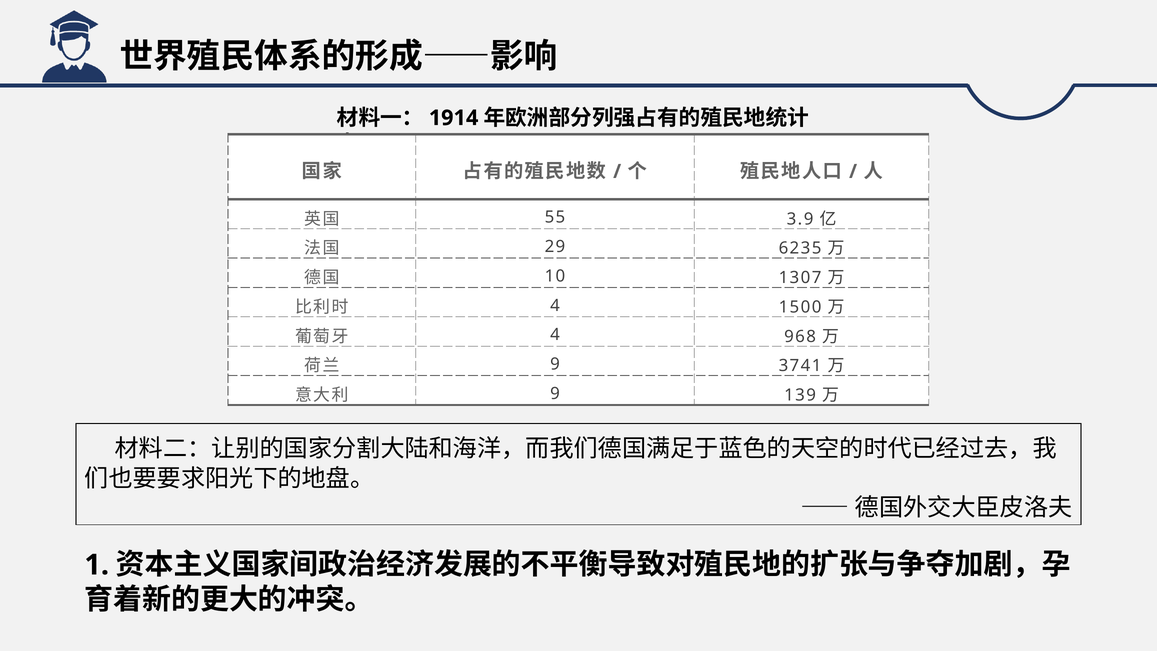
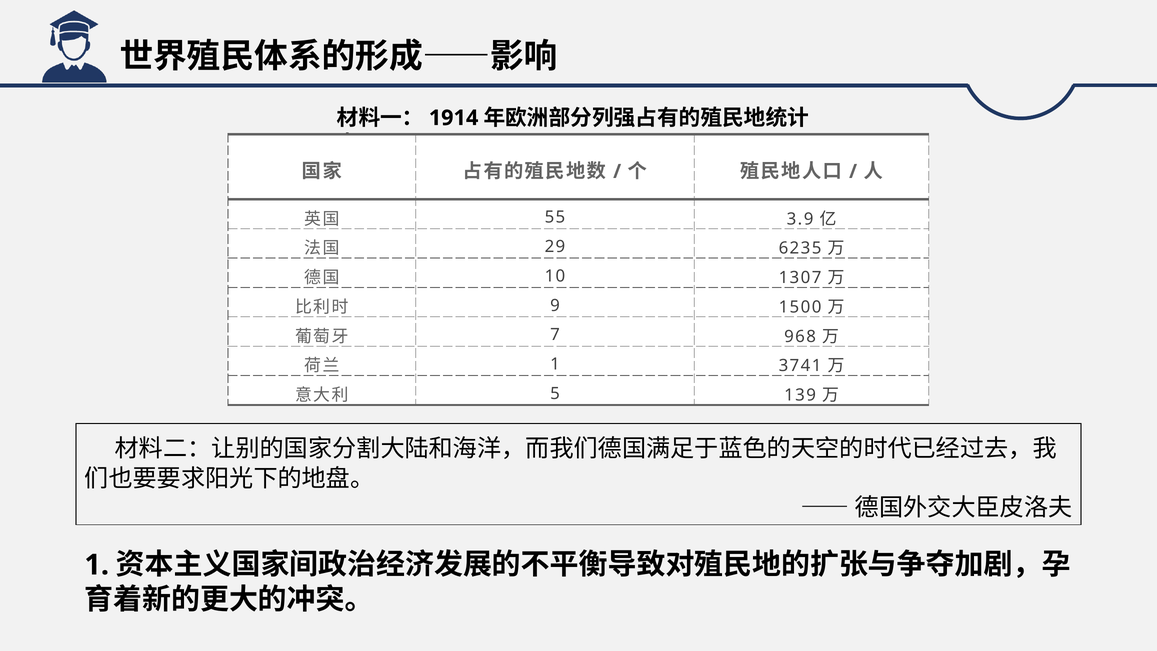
4: 4 -> 9 (555, 305)
4: 4 -> 7 (555, 335)
9: 9 -> 1 (555, 364)
9: 9 -> 5 (555, 393)
